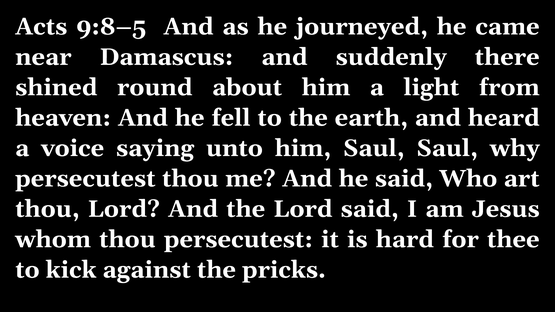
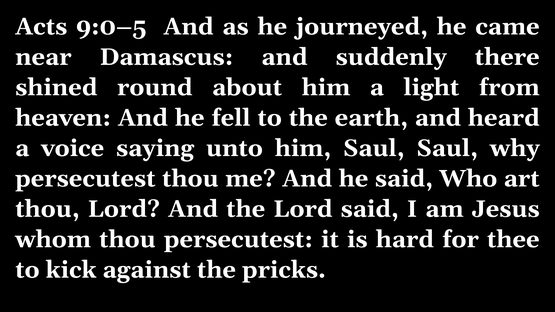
9:8–5: 9:8–5 -> 9:0–5 (111, 27)
